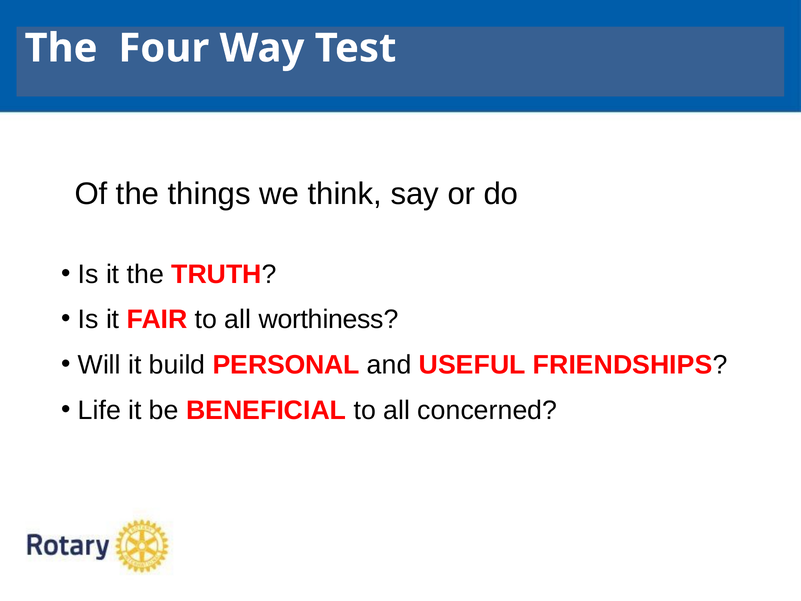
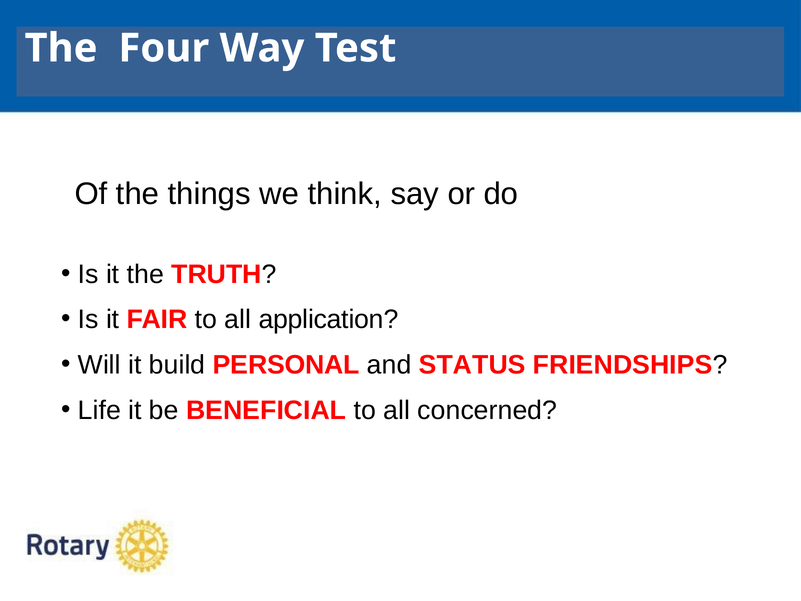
worthiness: worthiness -> application (329, 320)
USEFUL: USEFUL -> STATUS (472, 365)
